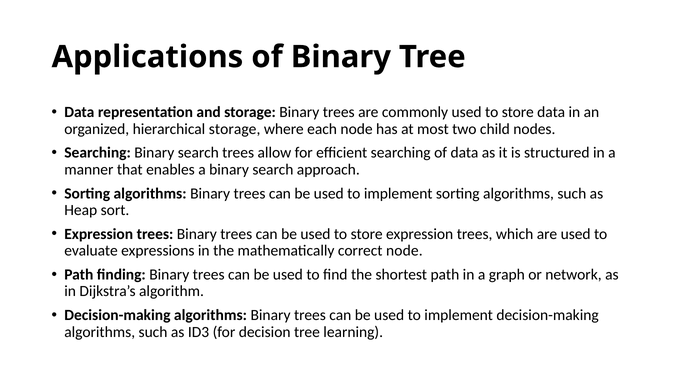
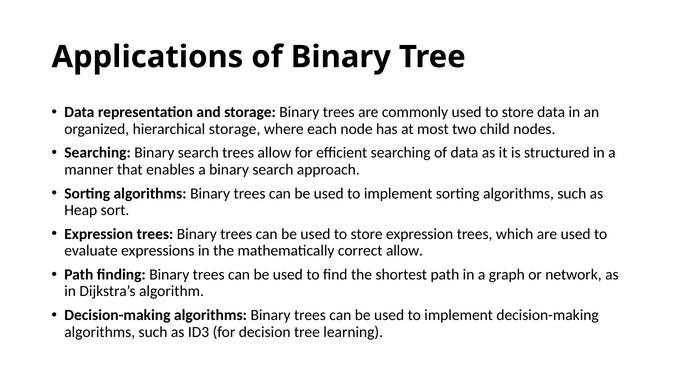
correct node: node -> allow (405, 251)
